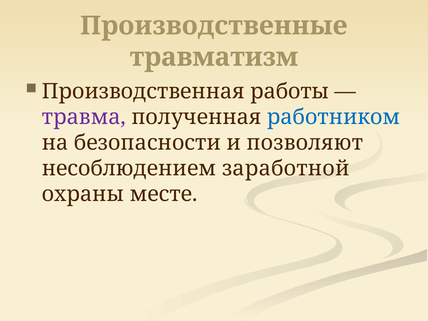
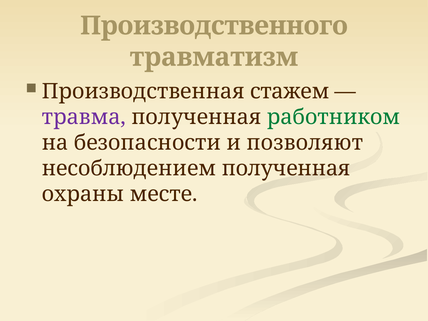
Производственные: Производственные -> Производственного (214, 26)
работы: работы -> стажем (290, 91)
работником colour: blue -> green (333, 117)
несоблюдением заработной: заработной -> полученная (286, 168)
